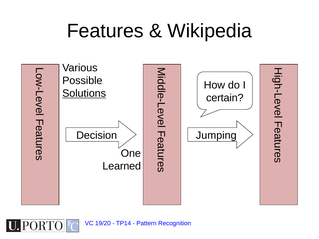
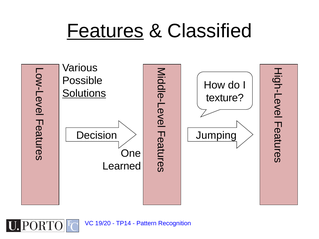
Features underline: none -> present (105, 31)
Wikipedia: Wikipedia -> Classified (210, 31)
certain: certain -> texture (225, 98)
